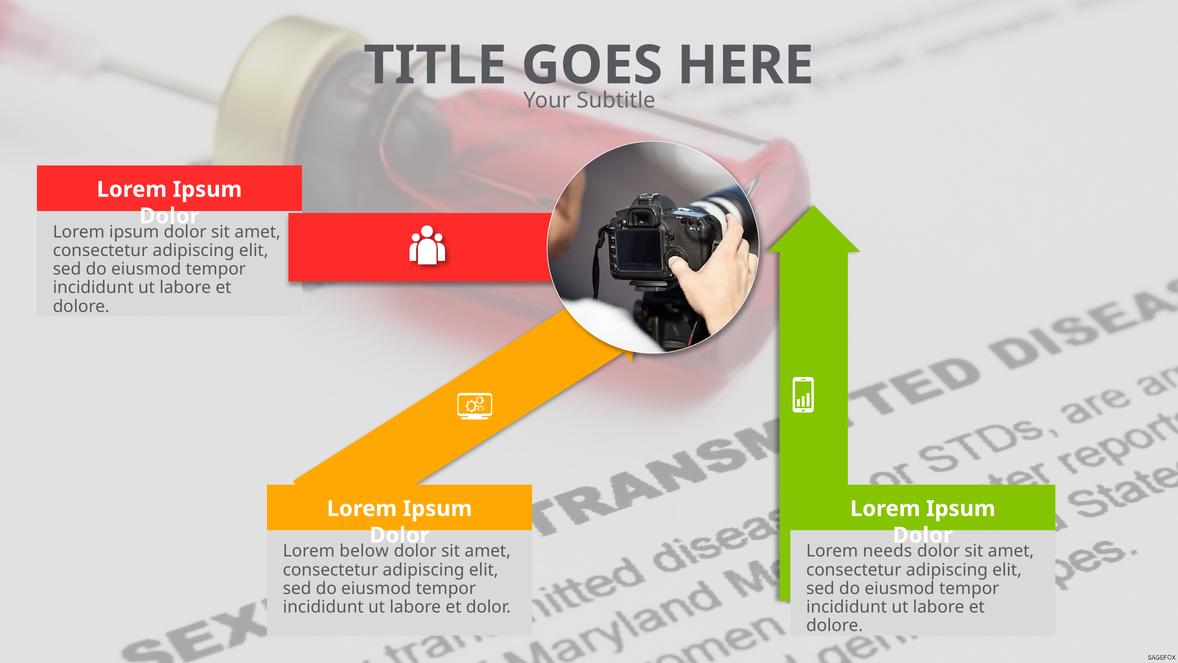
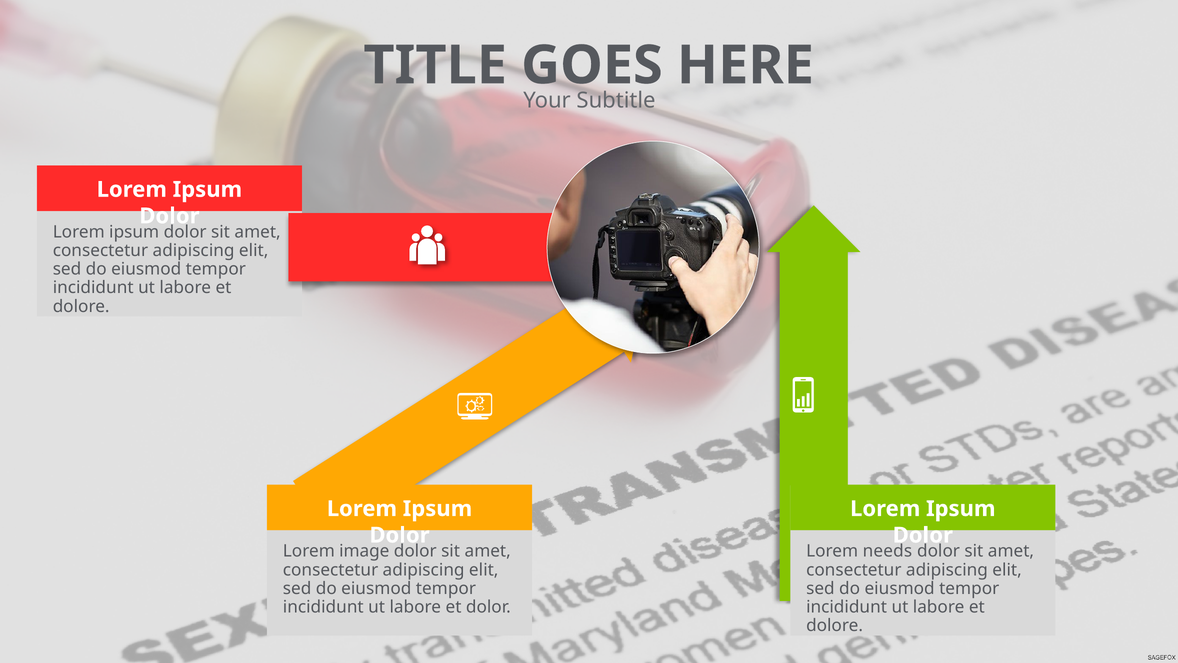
below: below -> image (364, 551)
